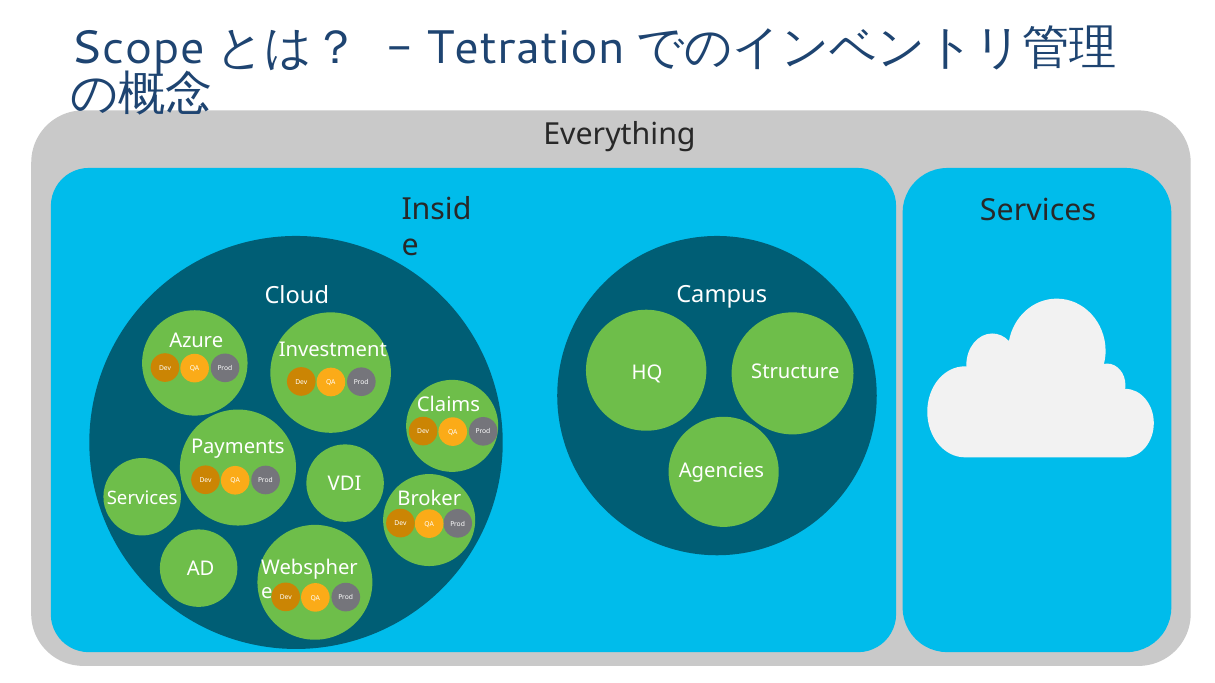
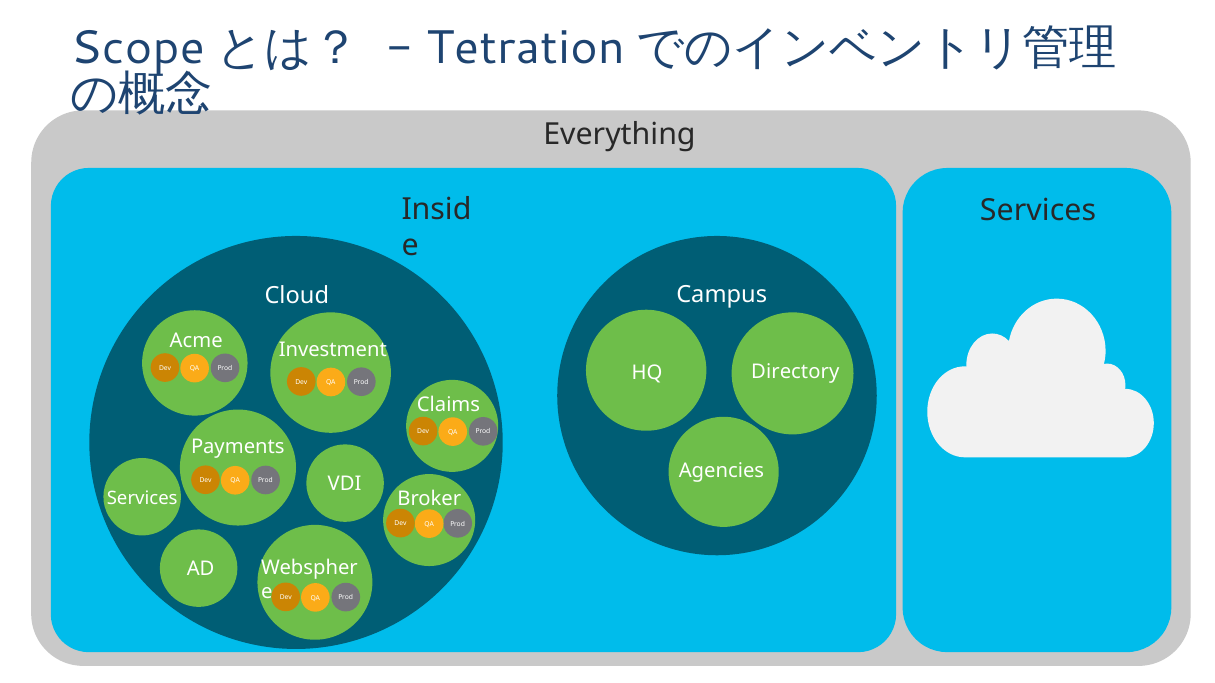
Azure: Azure -> Acme (196, 341)
Structure: Structure -> Directory (795, 372)
